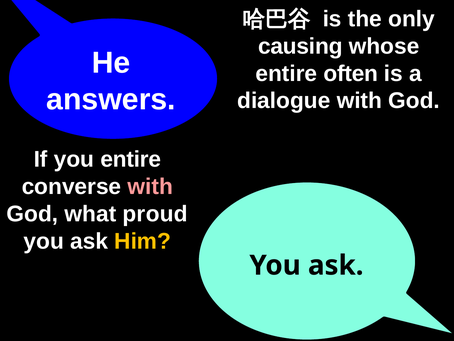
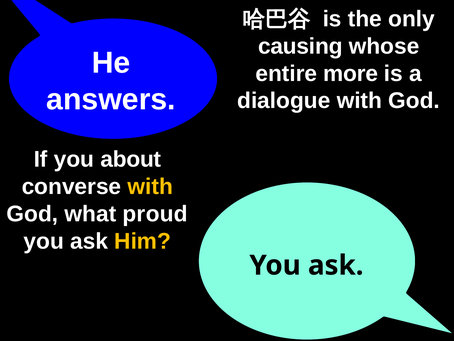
often: often -> more (351, 73)
you entire: entire -> about (131, 159)
with colour: pink -> yellow (150, 186)
